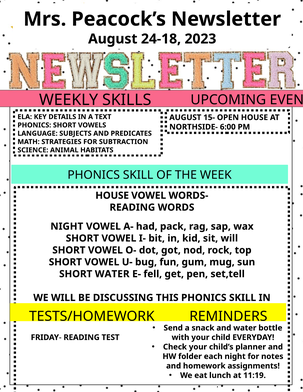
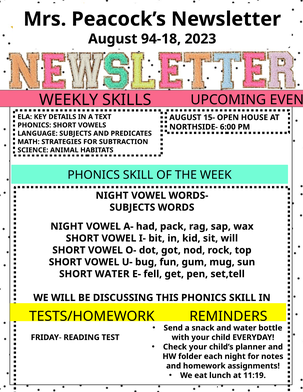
24-18: 24-18 -> 94-18 (161, 39)
HOUSE: HOUSE -> NIGHT (112, 196)
READING: READING -> SUBJECTS (132, 207)
